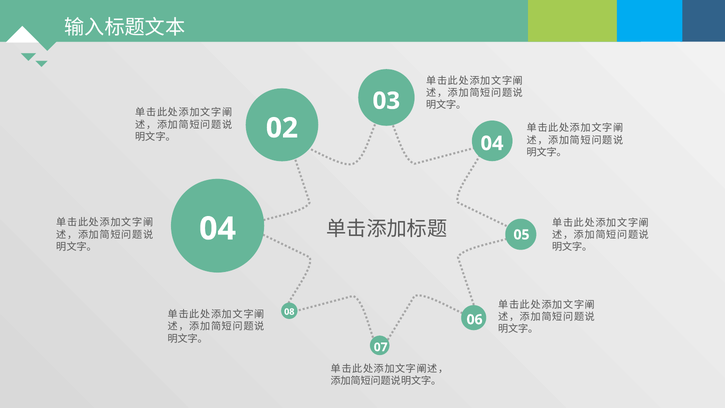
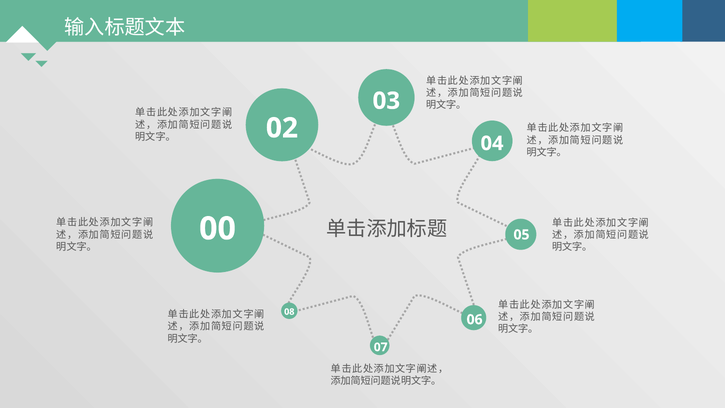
04: 04 -> 00 (218, 229)
